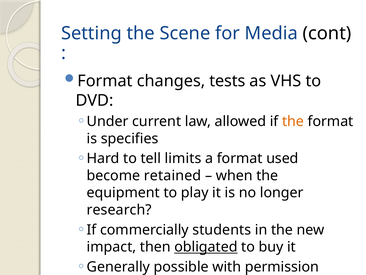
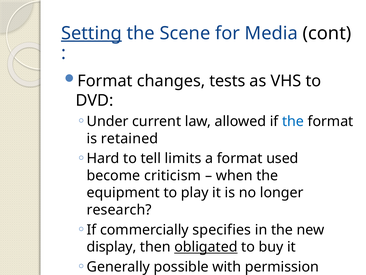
Setting underline: none -> present (91, 33)
the colour: orange -> blue (293, 121)
specifies: specifies -> retained (130, 138)
retained: retained -> criticism (173, 175)
students: students -> specifies (222, 229)
impact: impact -> display (112, 246)
